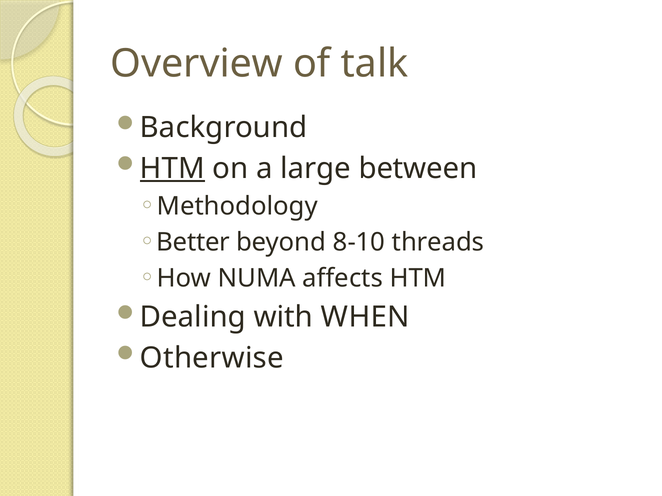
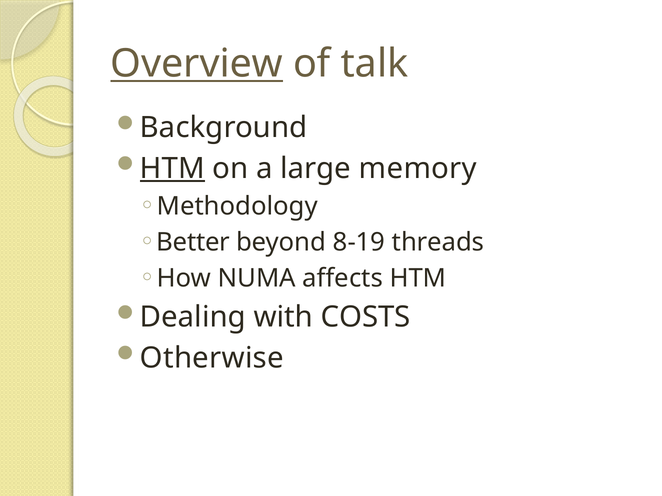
Overview underline: none -> present (197, 64)
between: between -> memory (418, 169)
8-10: 8-10 -> 8-19 (359, 243)
WHEN: WHEN -> COSTS (366, 317)
